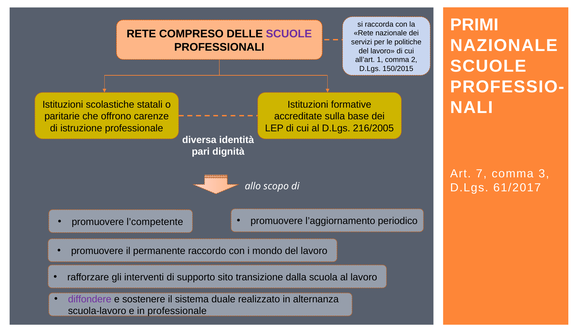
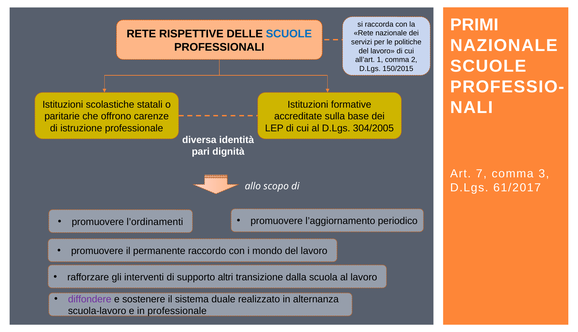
COMPRESO: COMPRESO -> RISPETTIVE (191, 34)
SCUOLE colour: purple -> blue (289, 34)
216/2005: 216/2005 -> 304/2005 (373, 128)
l’competente: l’competente -> l’ordinamenti (155, 222)
sito: sito -> altri (225, 277)
